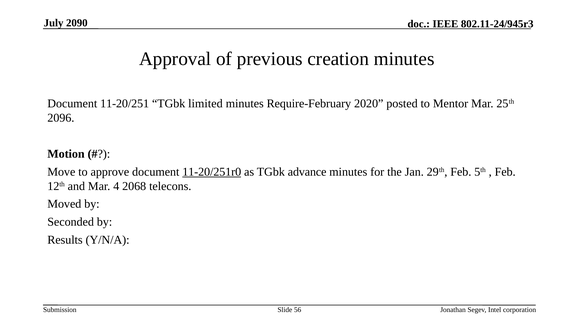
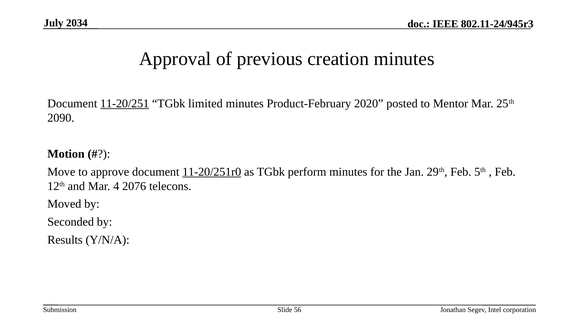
2090: 2090 -> 2034 (77, 23)
11-20/251 underline: none -> present (125, 103)
Require-February: Require-February -> Product-February (309, 103)
2096: 2096 -> 2090 (61, 118)
advance: advance -> perform (307, 172)
2068: 2068 -> 2076 (134, 186)
